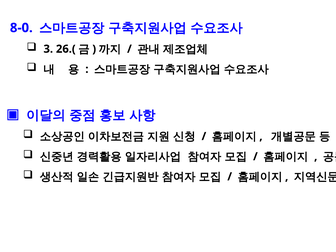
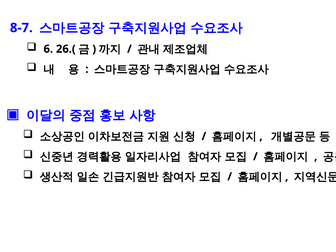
8-0: 8-0 -> 8-7 (21, 28)
3: 3 -> 6 (48, 49)
